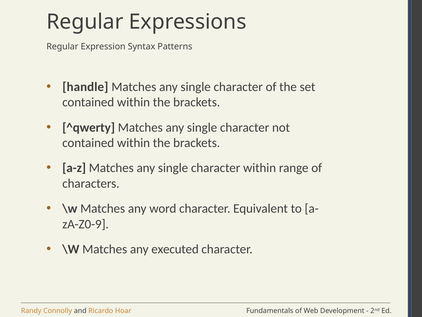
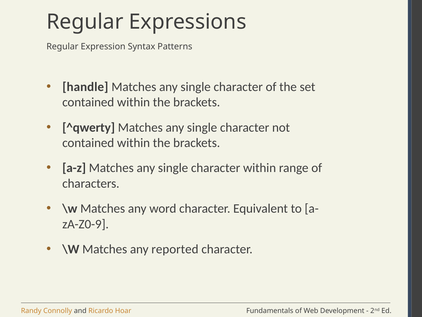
executed: executed -> reported (175, 249)
